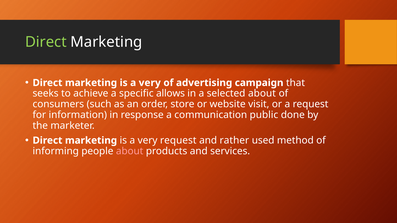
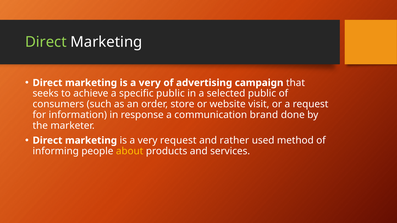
specific allows: allows -> public (170, 94)
selected about: about -> public (262, 94)
public: public -> brand (264, 115)
about colour: pink -> yellow (130, 151)
